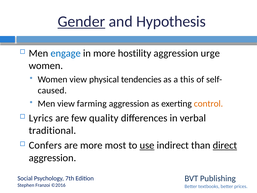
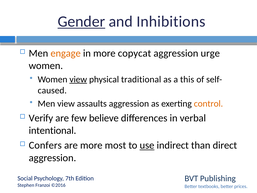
Hypothesis: Hypothesis -> Inhibitions (171, 21)
engage colour: blue -> orange (66, 53)
hostility: hostility -> copycat (134, 53)
view underline: none -> present (78, 79)
tendencies: tendencies -> traditional (141, 79)
farming: farming -> assaults (92, 103)
Lyrics: Lyrics -> Verify (41, 118)
quality: quality -> believe (104, 118)
traditional: traditional -> intentional (52, 130)
direct underline: present -> none (225, 145)
